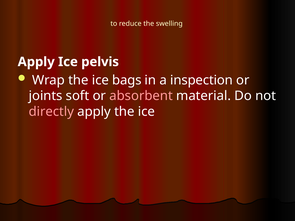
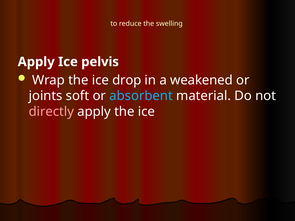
bags: bags -> drop (127, 80)
inspection: inspection -> weakened (201, 80)
absorbent colour: pink -> light blue (141, 96)
